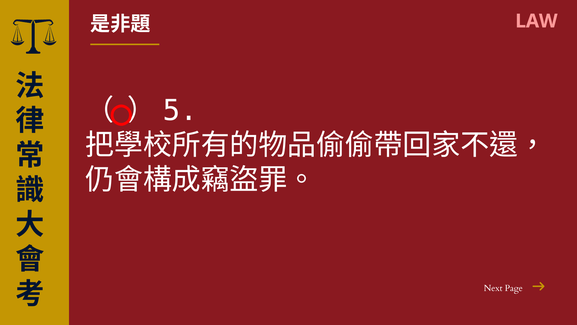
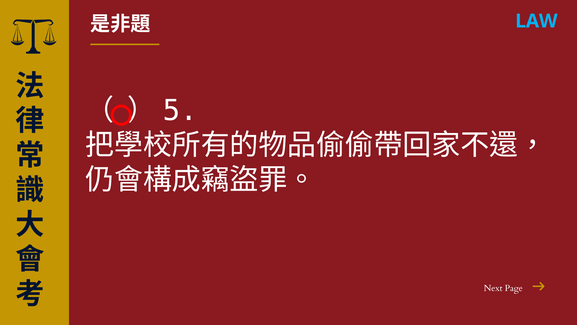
LAW colour: pink -> light blue (536, 21)
